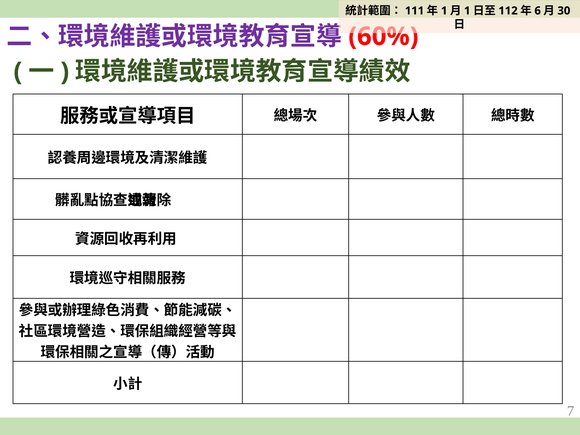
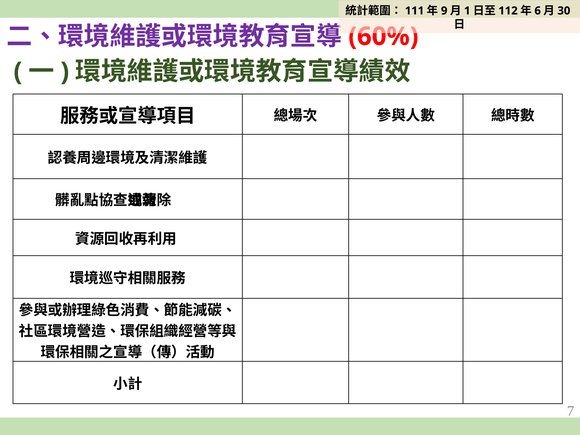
1: 1 -> 9 (444, 11)
